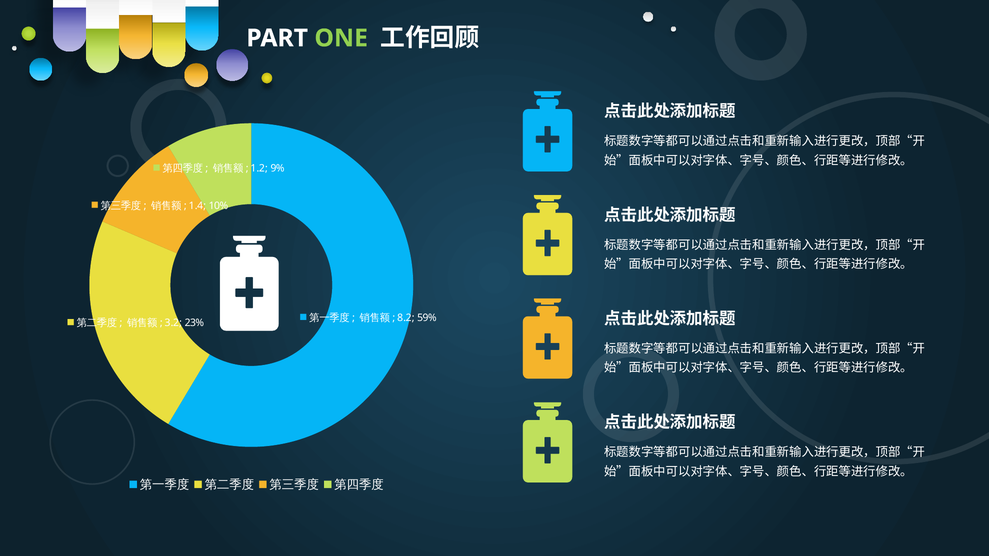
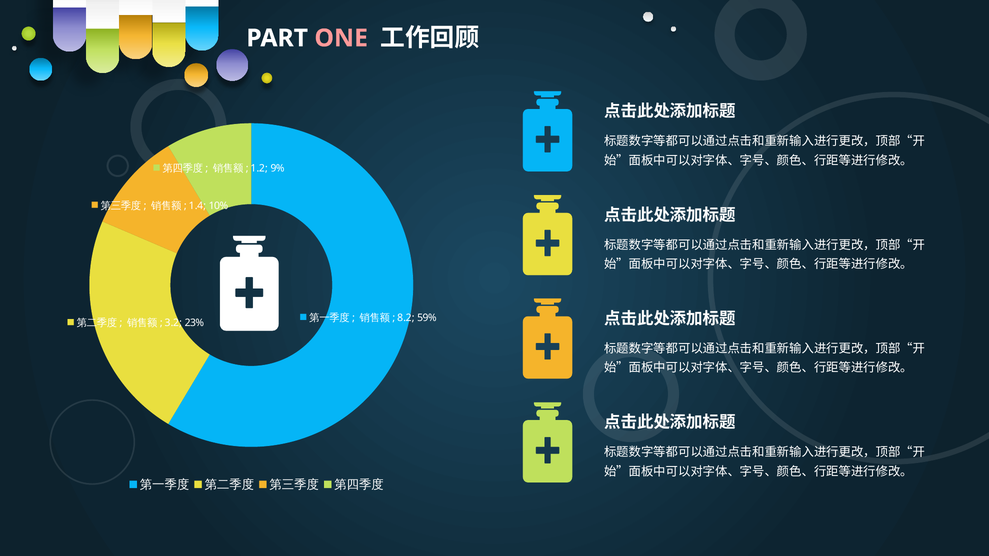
ONE colour: light green -> pink (341, 38)
